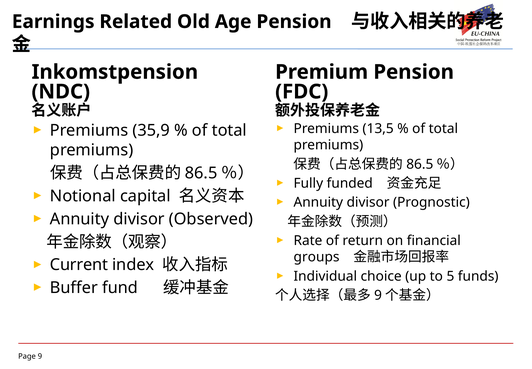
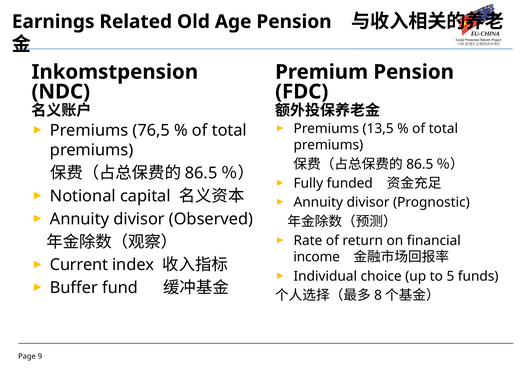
35,9: 35,9 -> 76,5 (151, 130)
groups: groups -> income (317, 257)
9: 9 -> 8 (378, 295)
